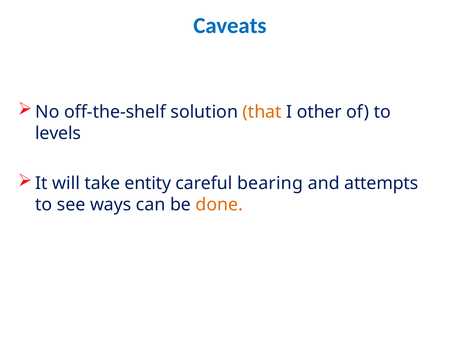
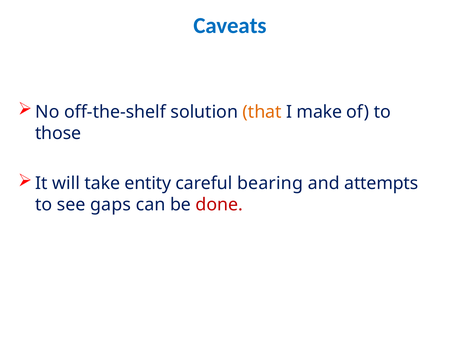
other: other -> make (319, 112)
levels: levels -> those (58, 133)
ways: ways -> gaps (111, 205)
done colour: orange -> red (219, 205)
